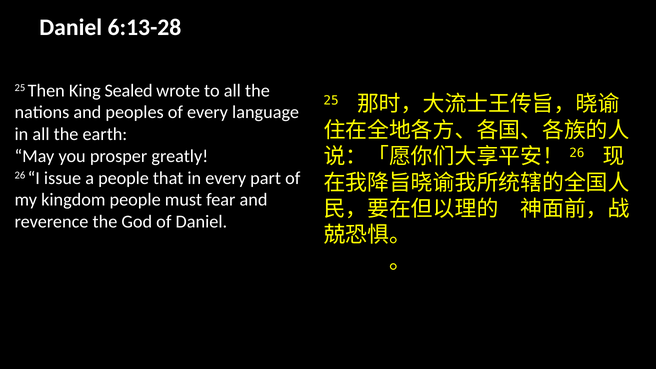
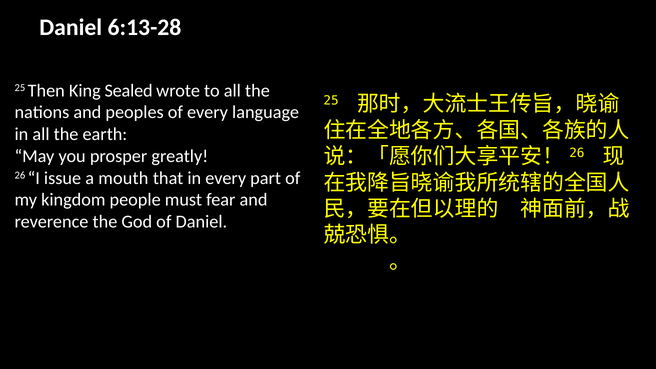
a people: people -> mouth (123, 178)
